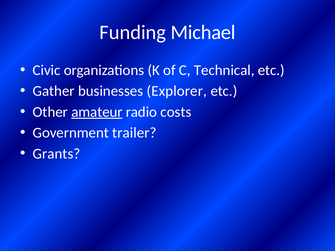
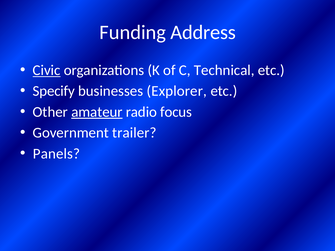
Michael: Michael -> Address (203, 32)
Civic underline: none -> present (47, 70)
Gather: Gather -> Specify (54, 91)
costs: costs -> focus (176, 112)
Grants: Grants -> Panels (56, 154)
